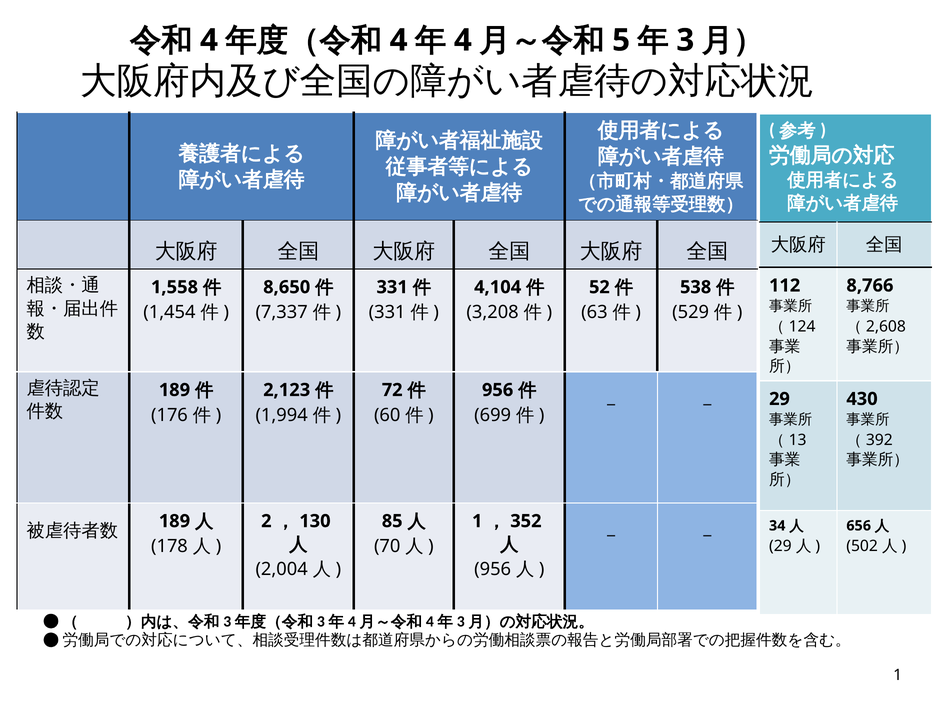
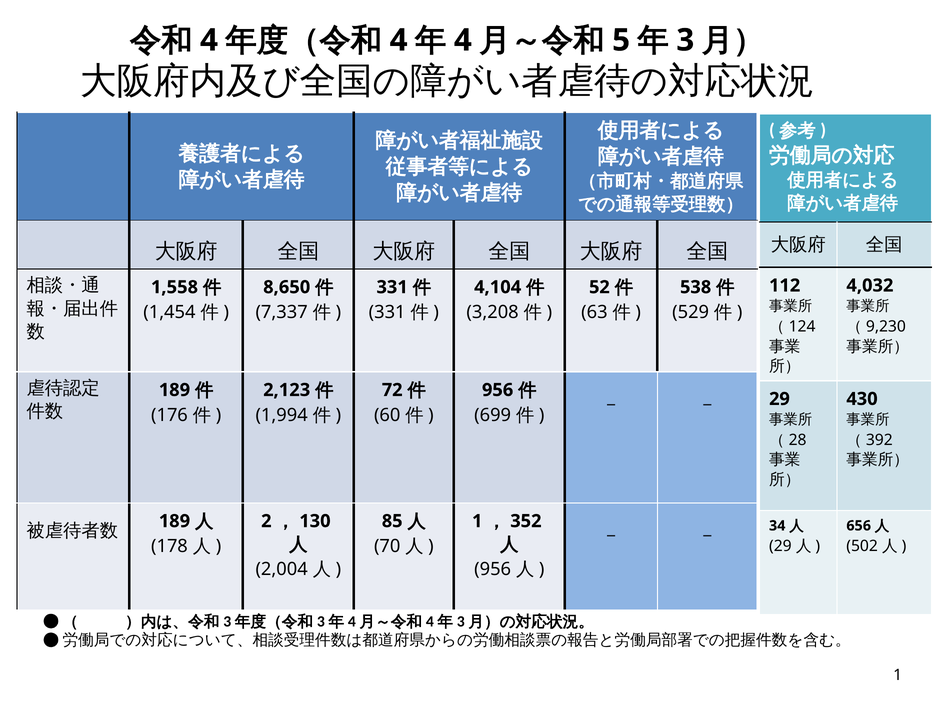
8,766: 8,766 -> 4,032 (870, 286)
2,608: 2,608 -> 9,230 (886, 327)
13: 13 -> 28 (798, 440)
